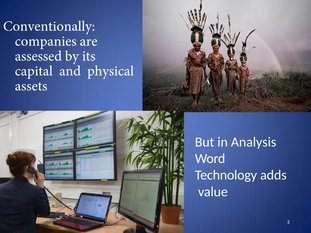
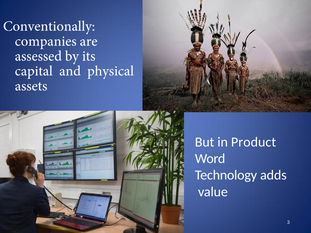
Analysis: Analysis -> Product (254, 142)
